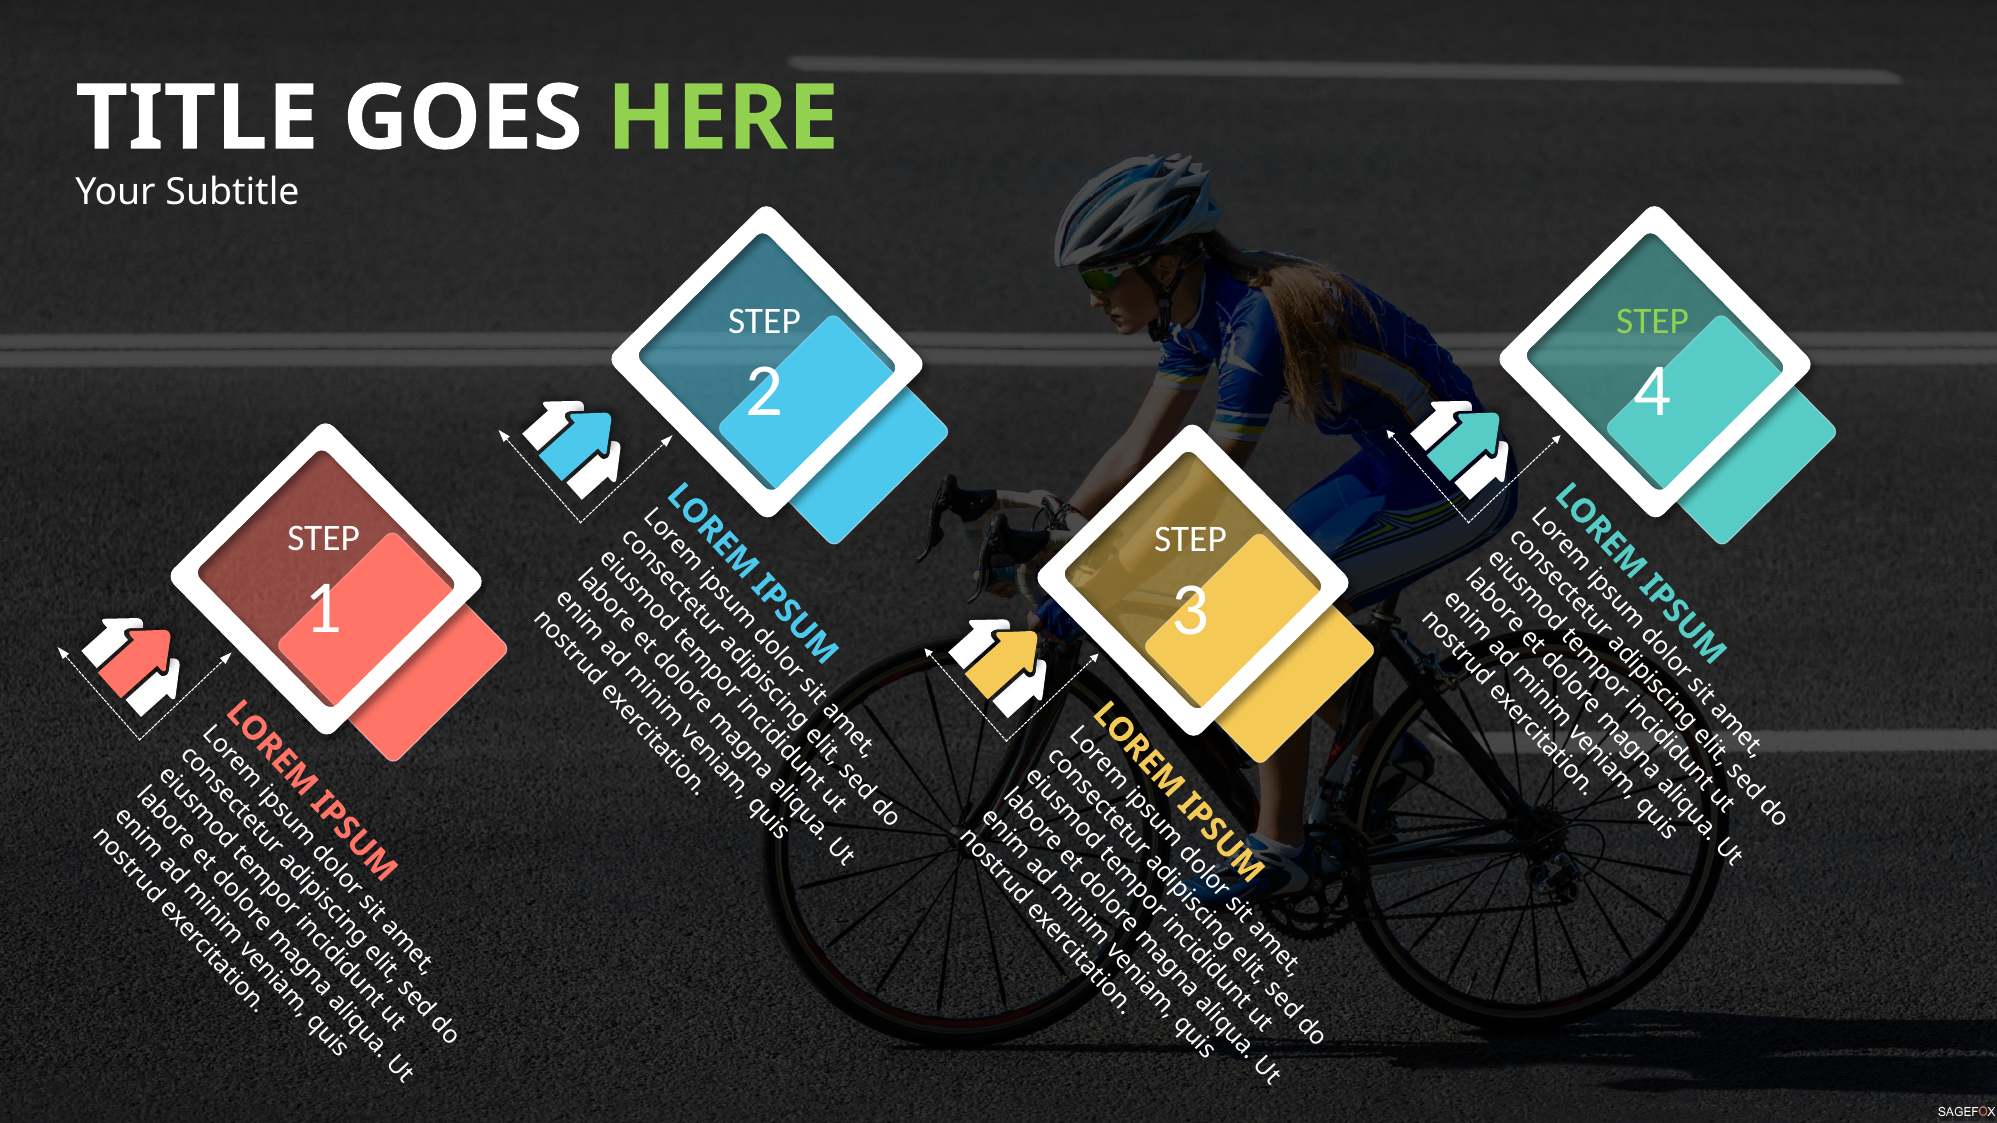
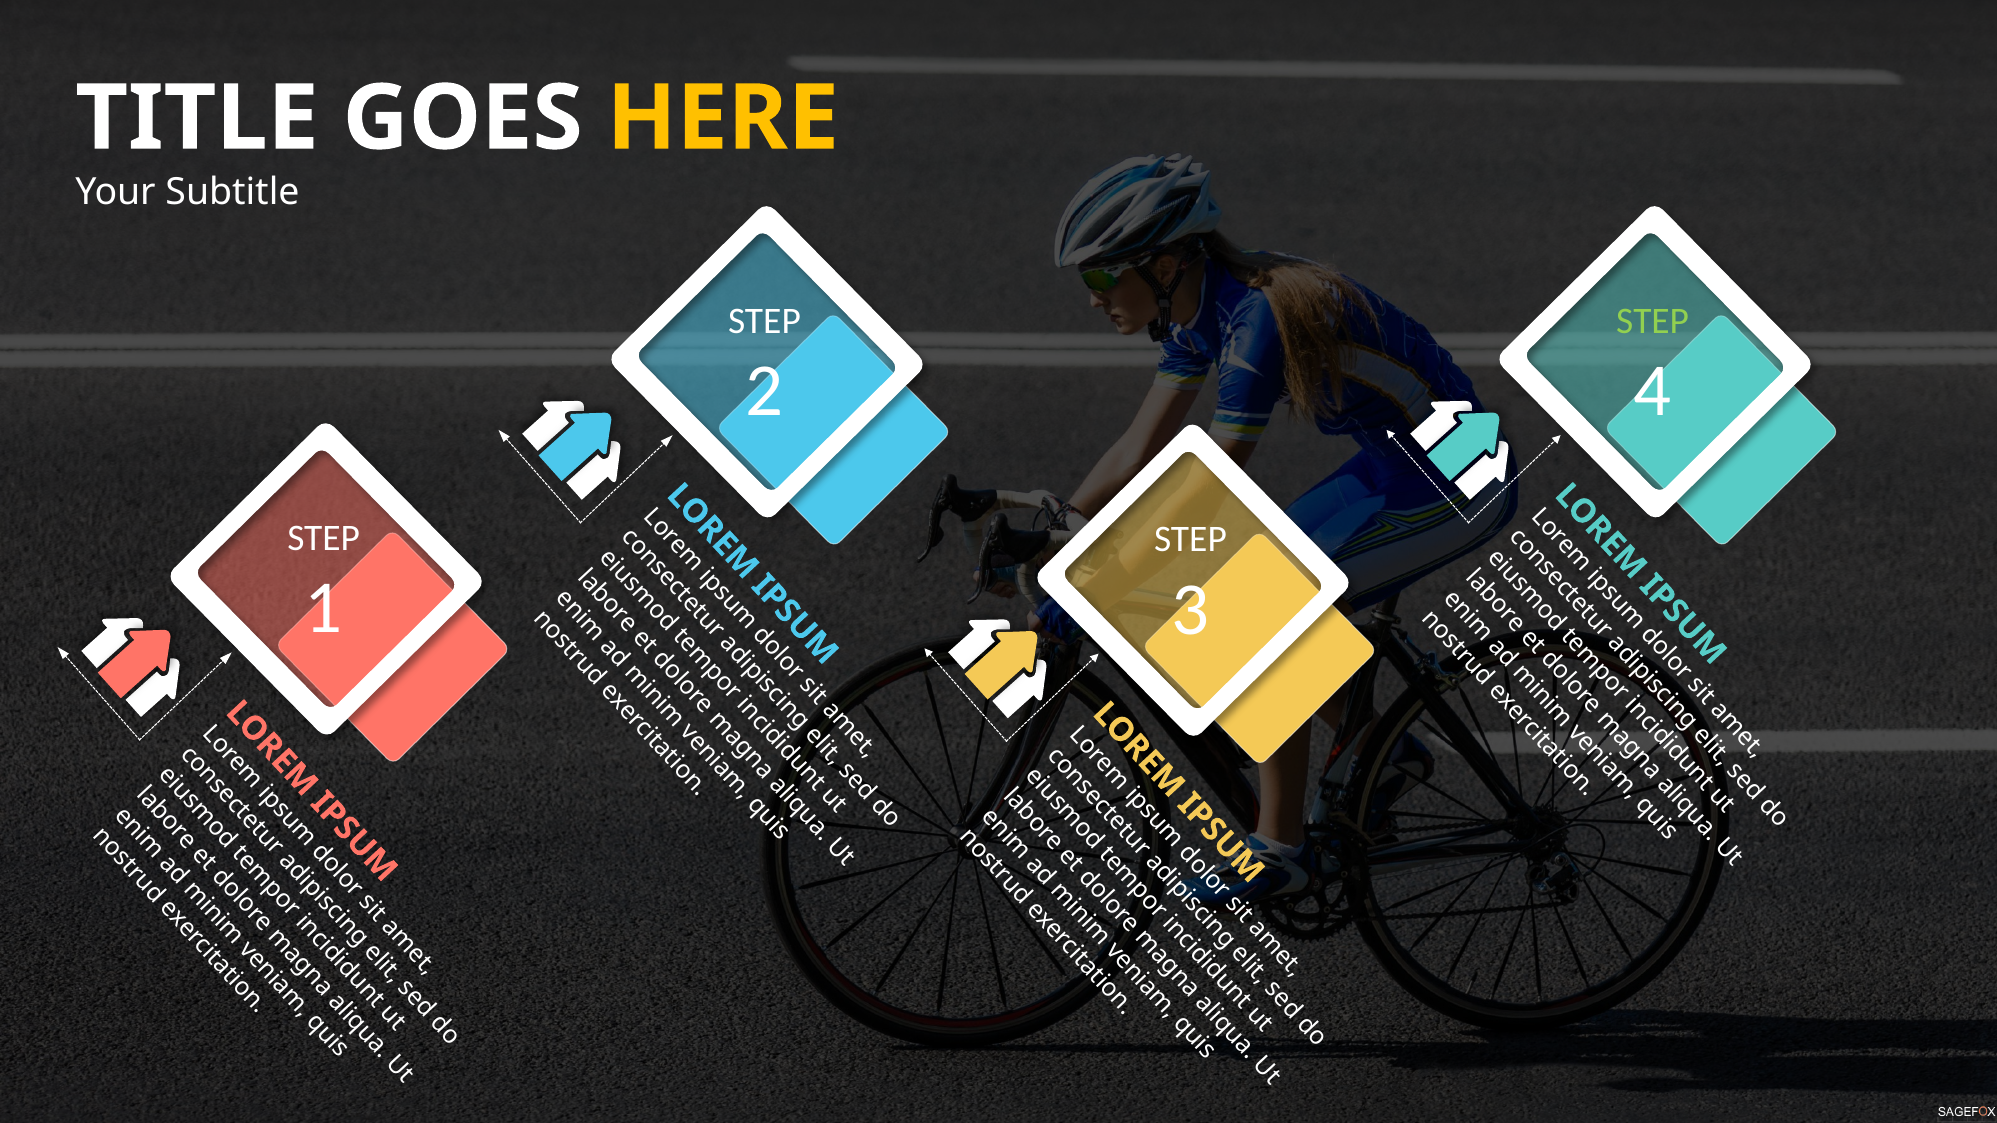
HERE colour: light green -> yellow (723, 119)
